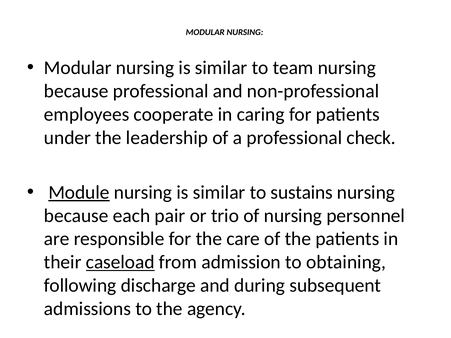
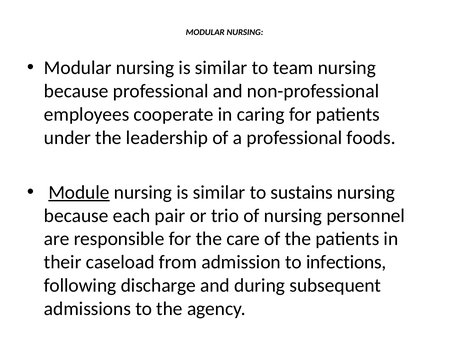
check: check -> foods (371, 138)
caseload underline: present -> none (120, 262)
obtaining: obtaining -> infections (346, 262)
